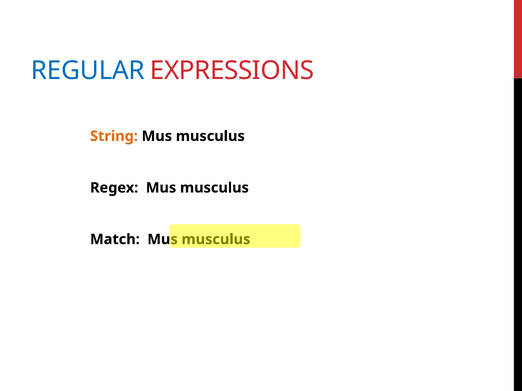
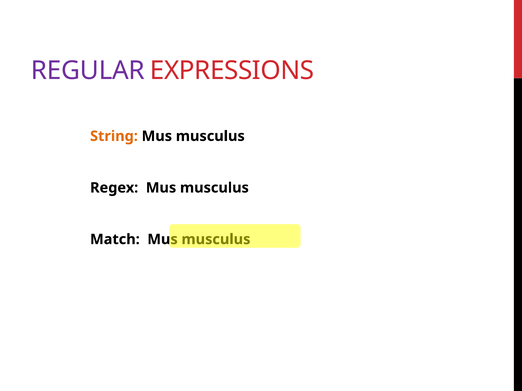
REGULAR colour: blue -> purple (88, 71)
